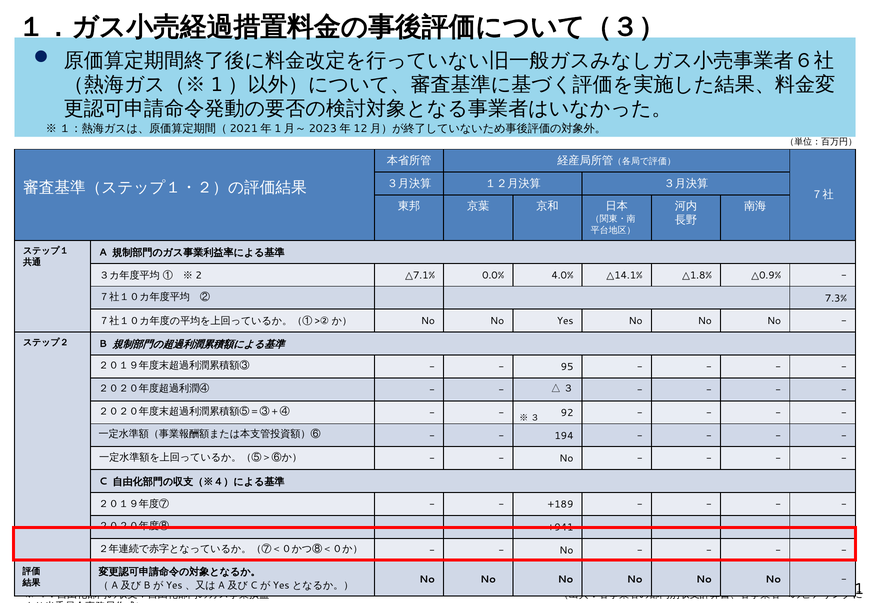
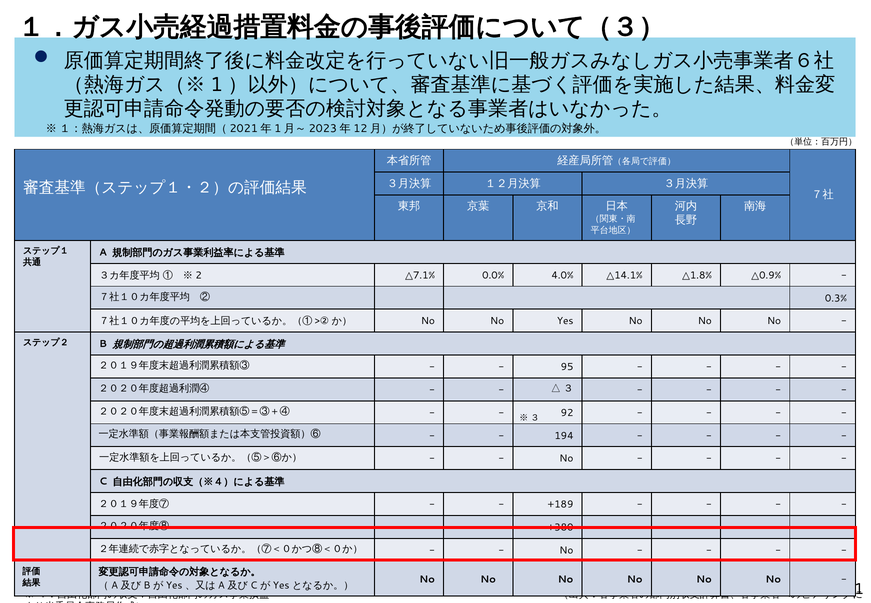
7.3%: 7.3% -> 0.3% (836, 298)
+941: +941 -> +380 (560, 527)
